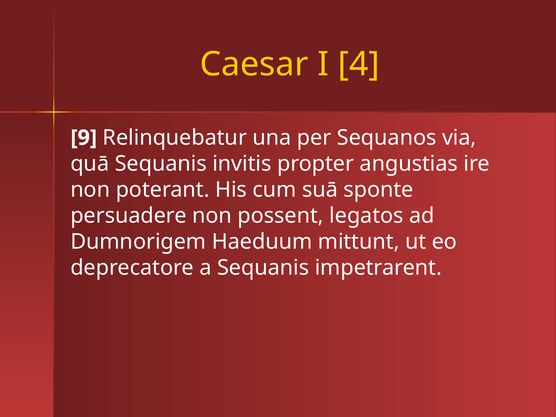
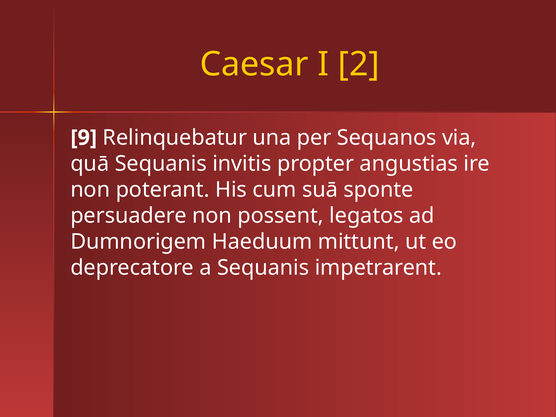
4: 4 -> 2 (359, 64)
